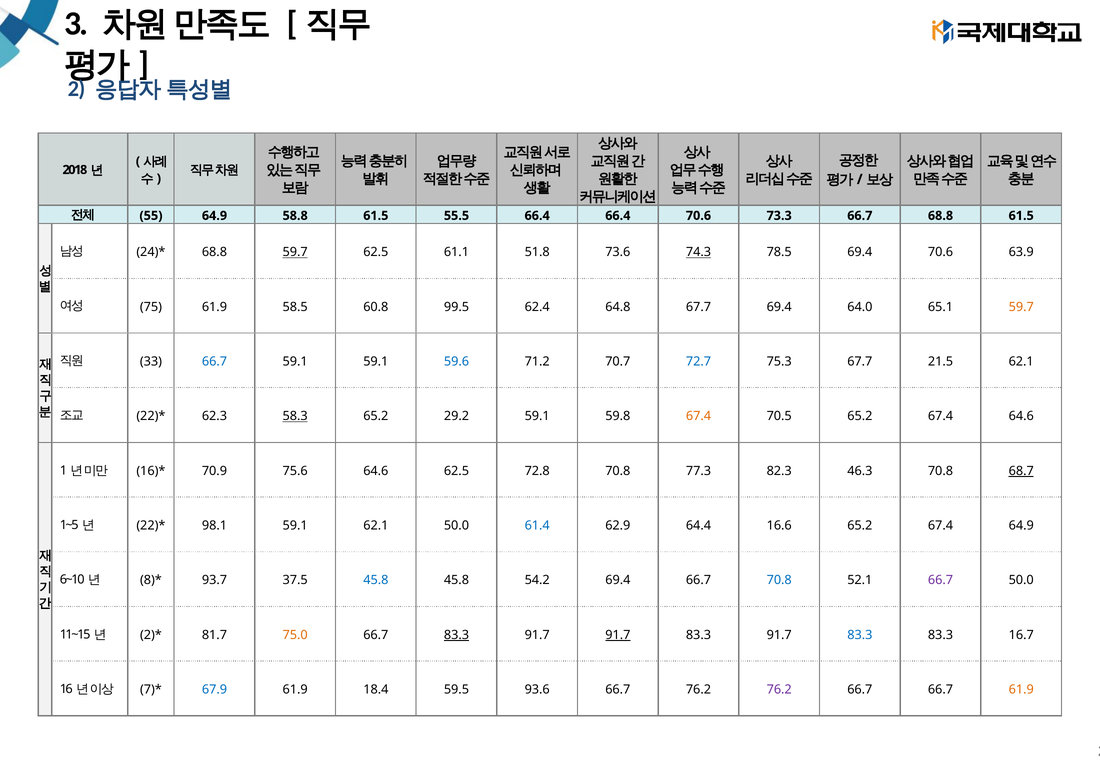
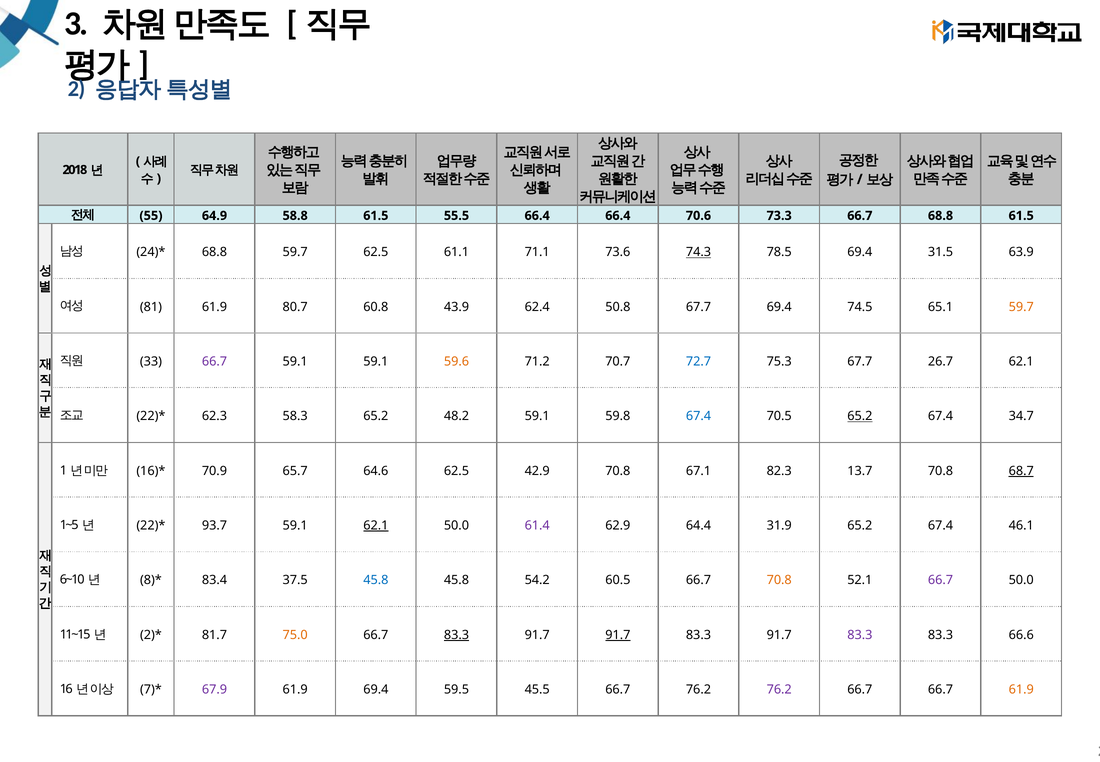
59.7 underline: present -> none (295, 252)
51.8: 51.8 -> 71.1 (537, 252)
69.4 70.6: 70.6 -> 31.5 (941, 252)
75: 75 -> 81 (151, 307)
58.5: 58.5 -> 80.7 (295, 307)
99.5: 99.5 -> 43.9 (457, 307)
64.8: 64.8 -> 50.8 (618, 307)
64.0: 64.0 -> 74.5 (860, 307)
66.7 colour: blue -> purple (215, 361)
59.6 colour: blue -> orange (457, 361)
21.5: 21.5 -> 26.7 (941, 361)
58.3 underline: present -> none (295, 416)
29.2: 29.2 -> 48.2 (457, 416)
67.4 colour: orange -> blue (699, 416)
65.2 underline: none -> present (860, 416)
67.4 64.6: 64.6 -> 34.7 (1021, 416)
75.6: 75.6 -> 65.7 (295, 471)
72.8: 72.8 -> 42.9 (537, 471)
77.3: 77.3 -> 67.1 (699, 471)
46.3: 46.3 -> 13.7 (860, 471)
98.1: 98.1 -> 93.7 (215, 525)
62.1 underline: none -> present (376, 525)
61.4 colour: blue -> purple (537, 525)
16.6: 16.6 -> 31.9 (779, 525)
67.4 64.9: 64.9 -> 46.1 (1021, 525)
93.7: 93.7 -> 83.4 (215, 580)
54.2 69.4: 69.4 -> 60.5 (618, 580)
70.8 colour: blue -> orange (779, 580)
83.3 colour: blue -> purple (860, 635)
16.7: 16.7 -> 66.6 (1021, 635)
67.9 colour: blue -> purple (215, 689)
61.9 18.4: 18.4 -> 69.4 (376, 689)
93.6: 93.6 -> 45.5 (537, 689)
